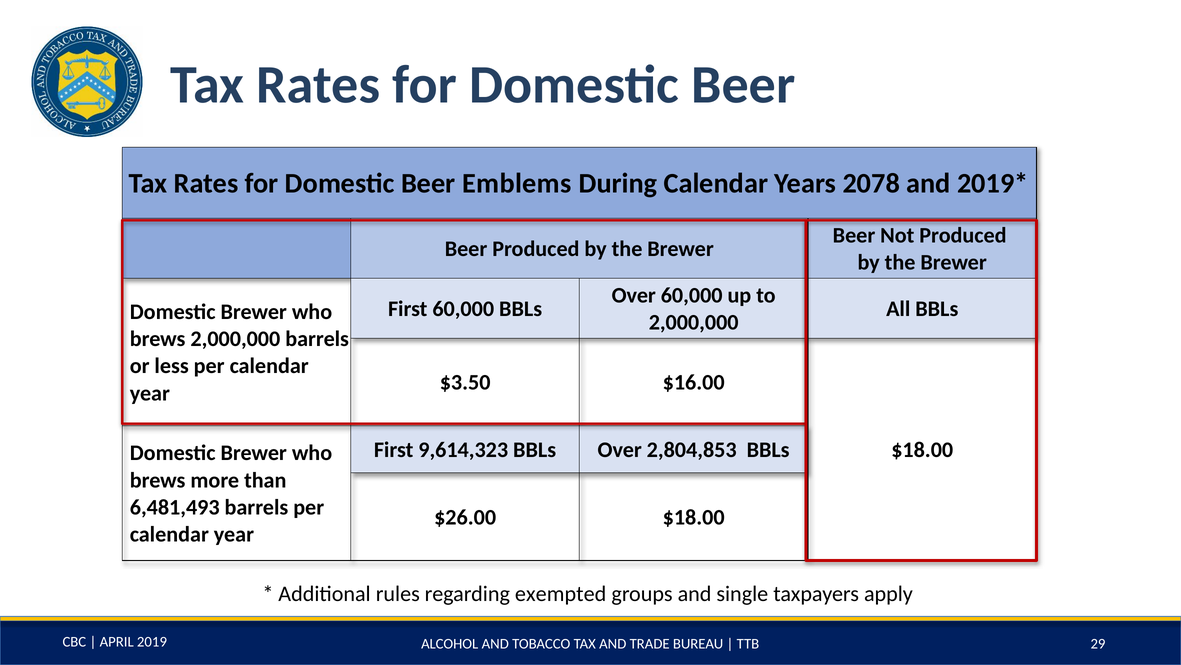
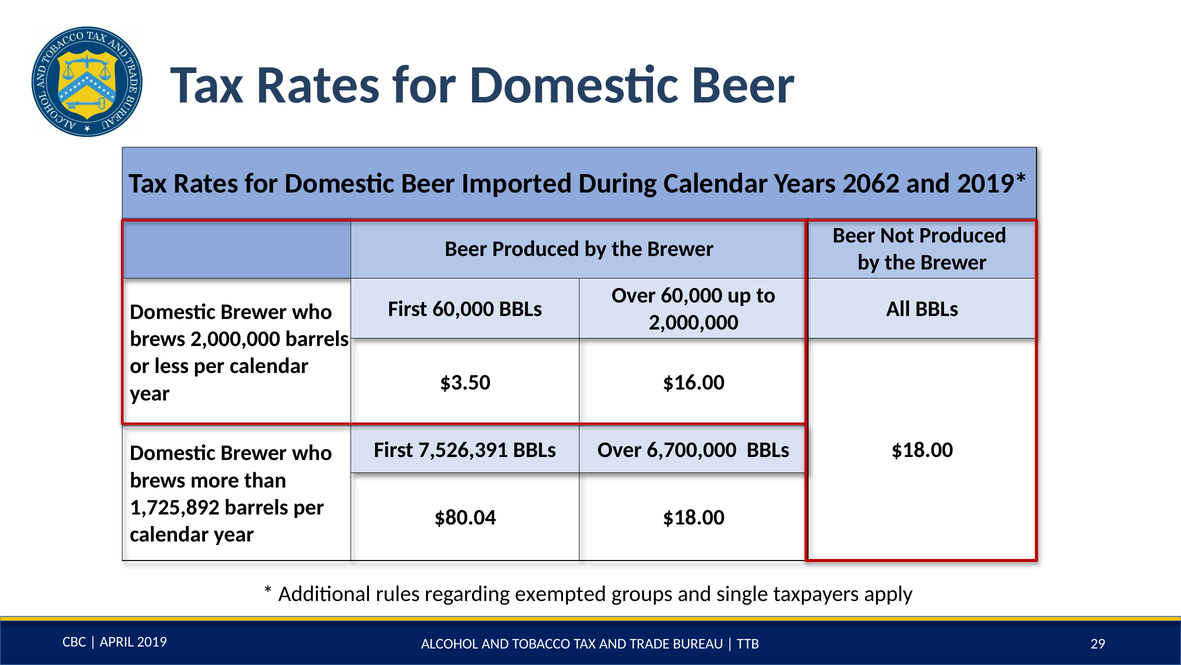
Emblems: Emblems -> Imported (517, 183)
2078: 2078 -> 2062 (871, 183)
9,614,323: 9,614,323 -> 7,526,391 (463, 449)
2,804,853: 2,804,853 -> 6,700,000 (692, 449)
6,481,493: 6,481,493 -> 1,725,892 (175, 507)
$26.00: $26.00 -> $80.04 (465, 517)
